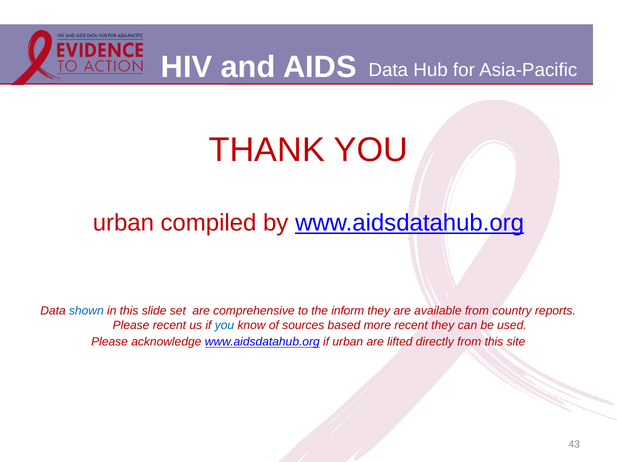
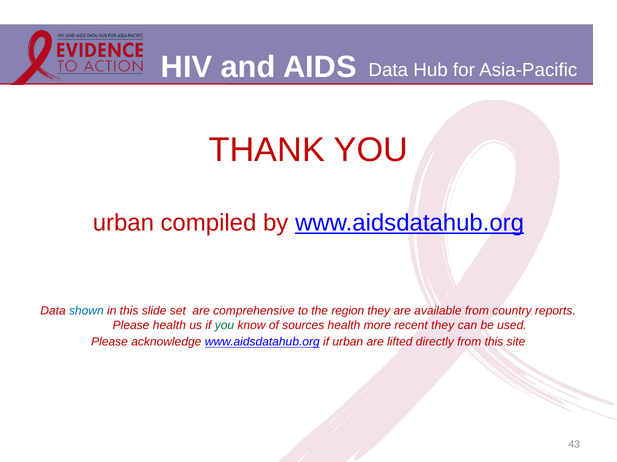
inform: inform -> region (348, 311)
Please recent: recent -> health (169, 326)
you colour: blue -> green (224, 326)
sources based: based -> health (344, 326)
